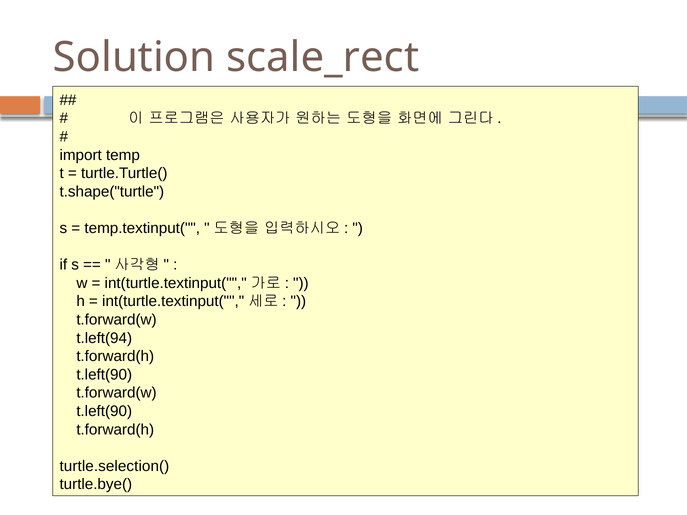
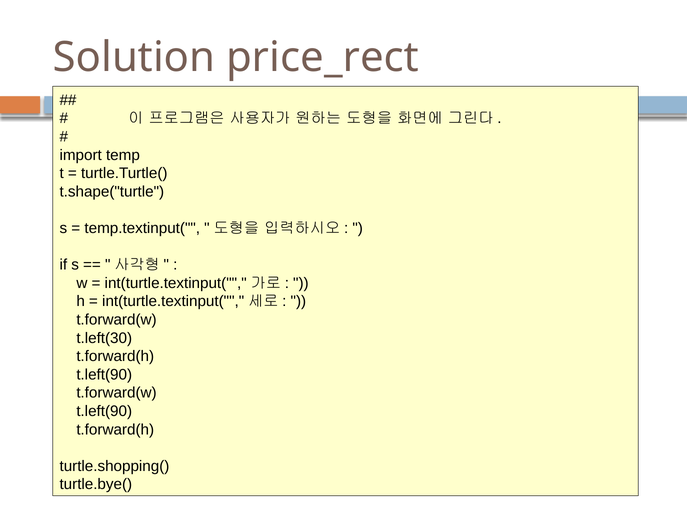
scale_rect: scale_rect -> price_rect (323, 57)
t.left(94: t.left(94 -> t.left(30 (104, 338)
turtle.selection(: turtle.selection( -> turtle.shopping( (114, 466)
